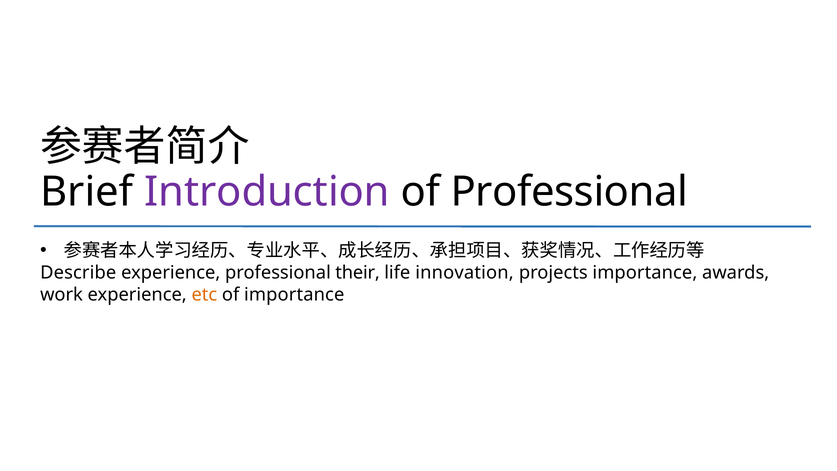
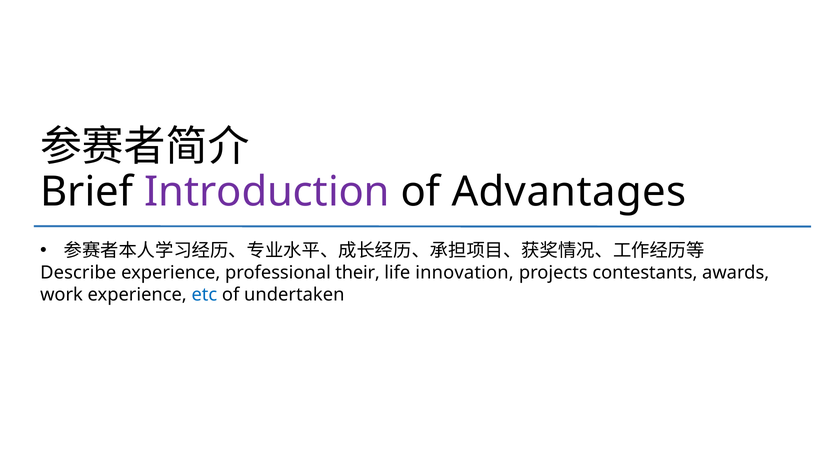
of Professional: Professional -> Advantages (569, 192)
projects importance: importance -> contestants (645, 273)
etc colour: orange -> blue (204, 295)
of importance: importance -> undertaken (294, 295)
